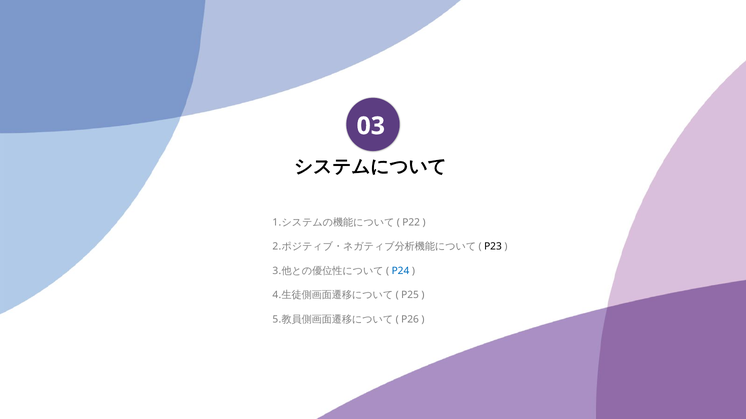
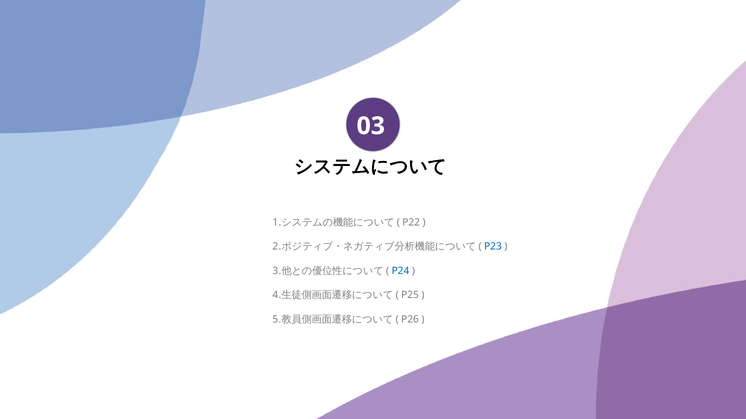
P23 colour: black -> blue (493, 247)
